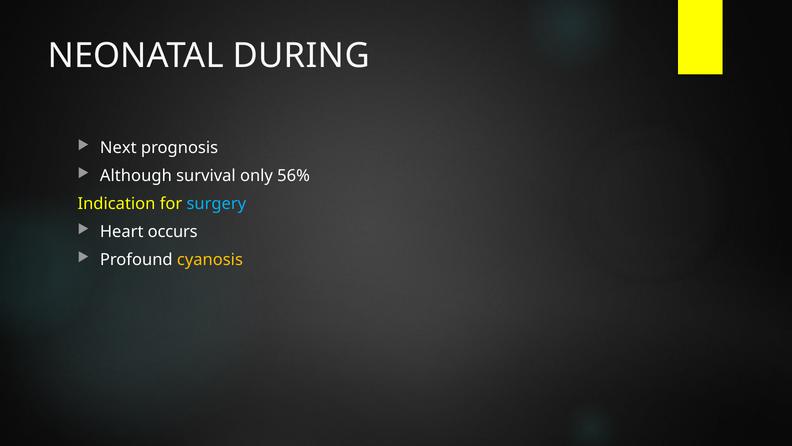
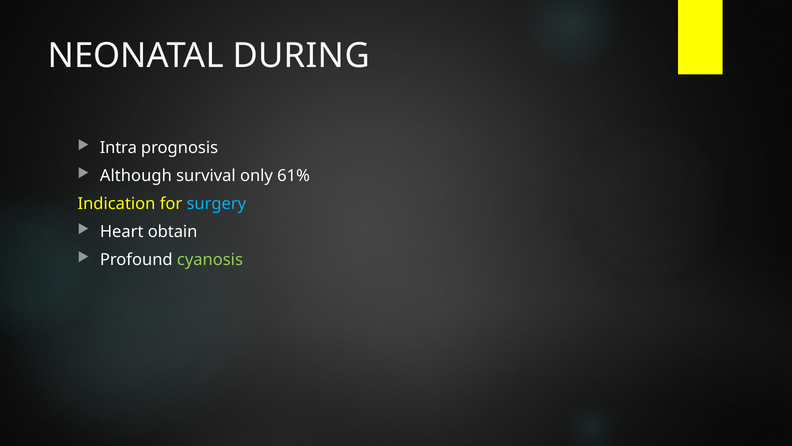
Next: Next -> Intra (118, 147)
56%: 56% -> 61% (294, 175)
occurs: occurs -> obtain (173, 232)
cyanosis colour: yellow -> light green (210, 260)
